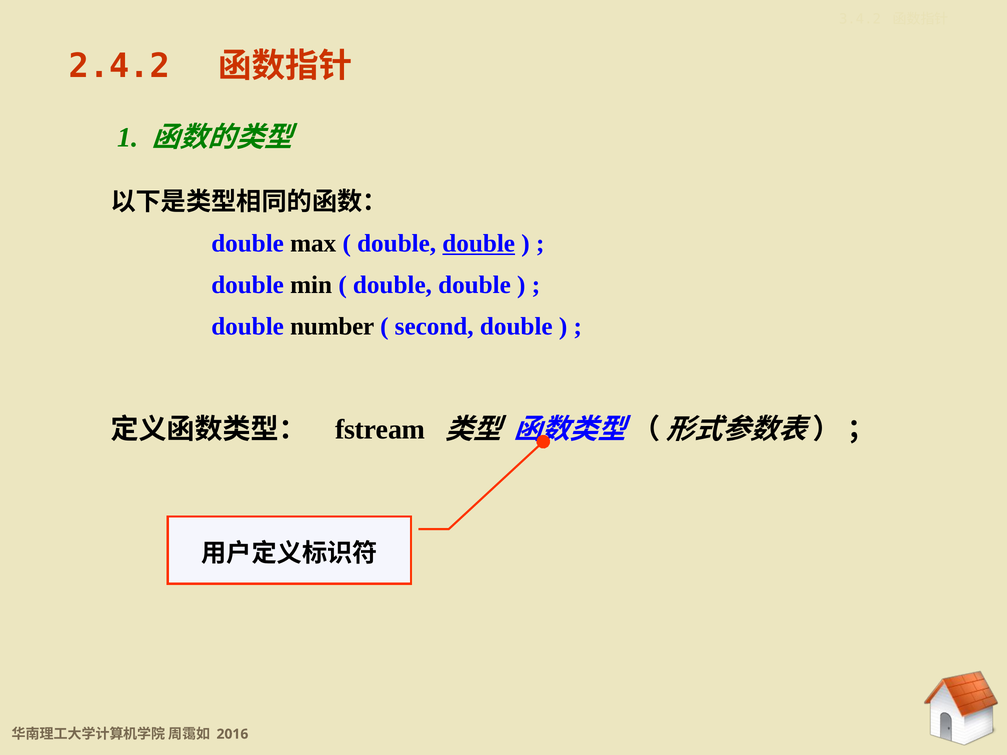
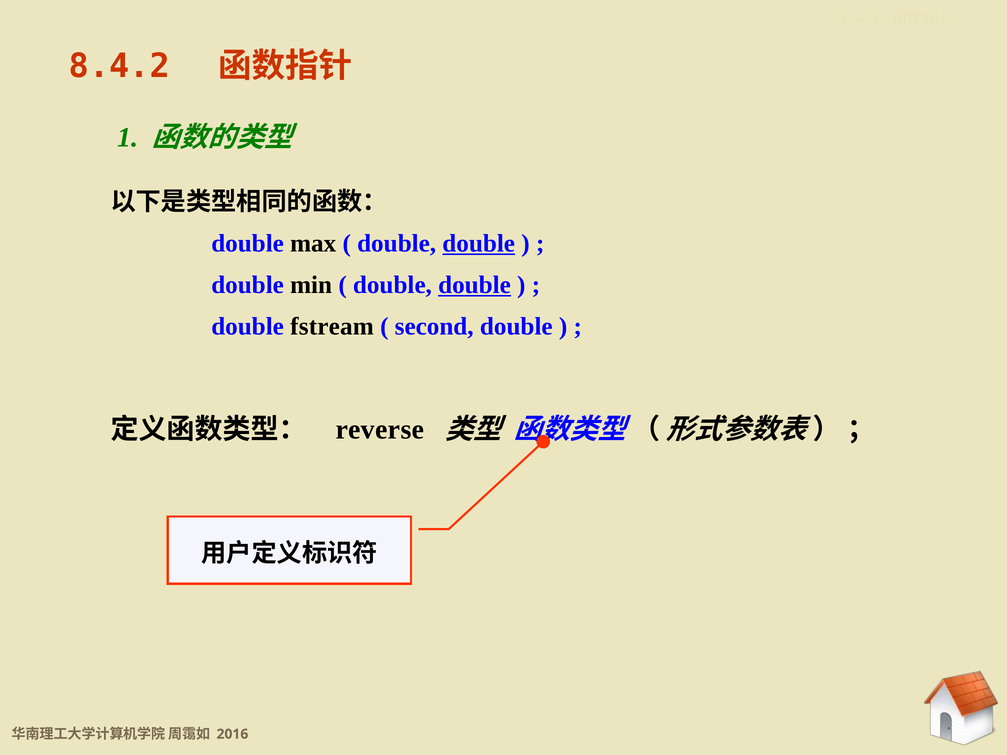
2.4.2: 2.4.2 -> 8.4.2 (119, 66)
double underline: none -> present (474, 285)
number: number -> fstream (332, 327)
fstream: fstream -> reverse (380, 430)
